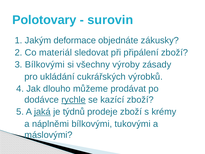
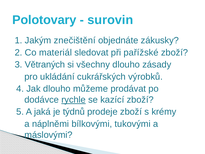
deformace: deformace -> znečištění (75, 40)
připálení: připálení -> pařížské (141, 52)
3 Bílkovými: Bílkovými -> Větraných (45, 64)
všechny výroby: výroby -> dlouho (126, 64)
jaká underline: present -> none (42, 112)
